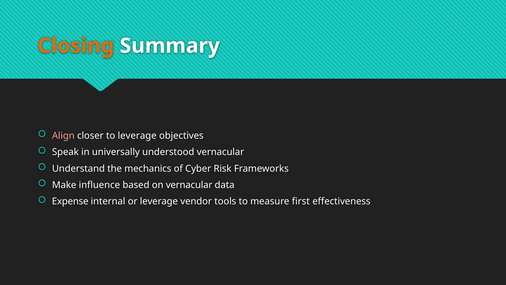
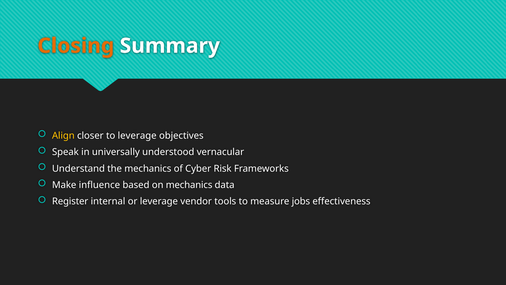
Align colour: pink -> yellow (63, 135)
on vernacular: vernacular -> mechanics (189, 185)
Expense: Expense -> Register (70, 201)
first: first -> jobs (301, 201)
